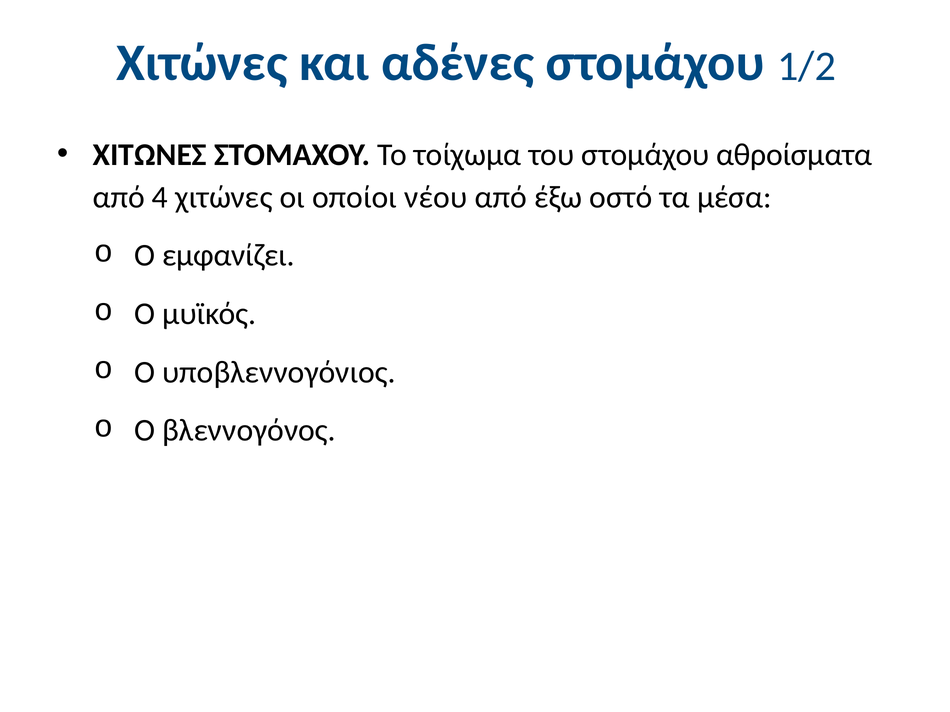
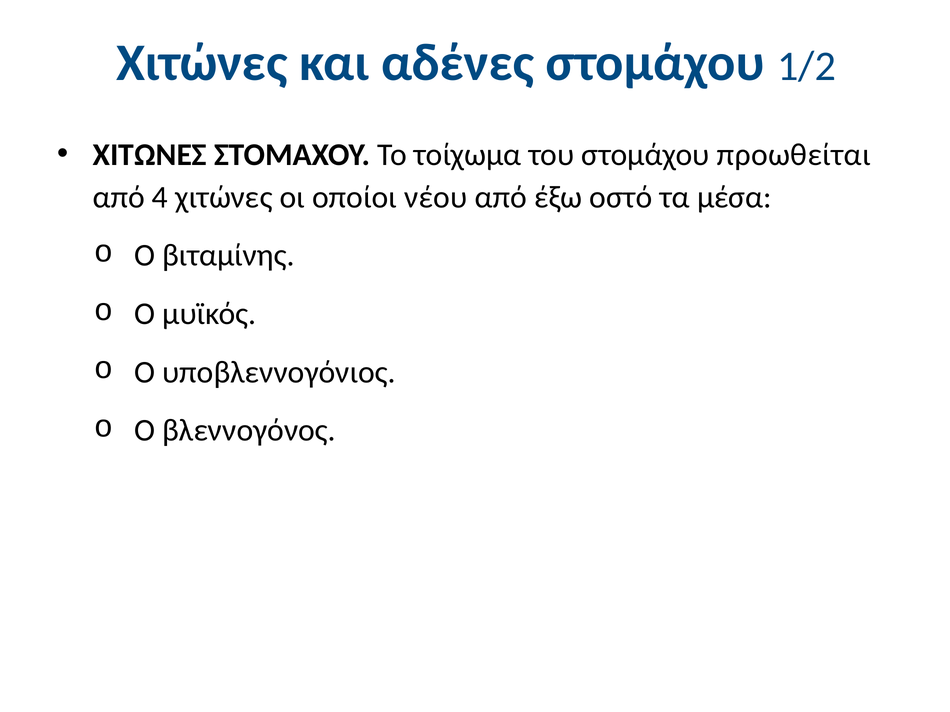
αθροίσματα: αθροίσματα -> προωθείται (794, 155)
εμφανίζει: εμφανίζει -> βιταμίνης (228, 256)
